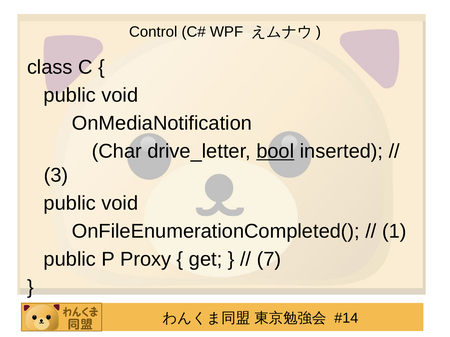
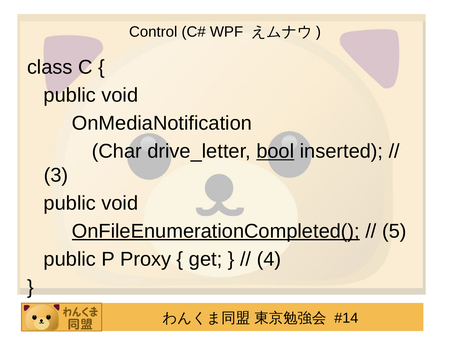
OnFileEnumerationCompleted( underline: none -> present (216, 232)
1: 1 -> 5 (394, 232)
7: 7 -> 4 (269, 260)
